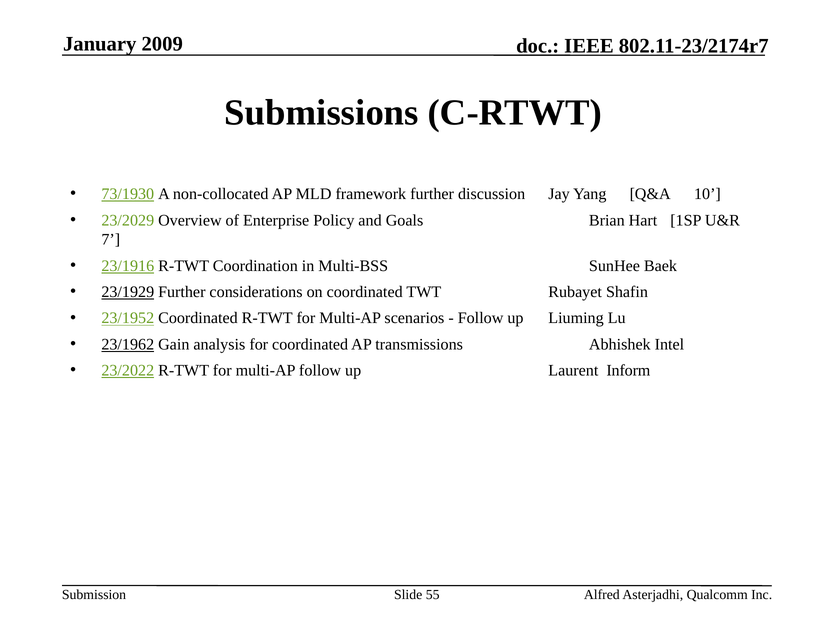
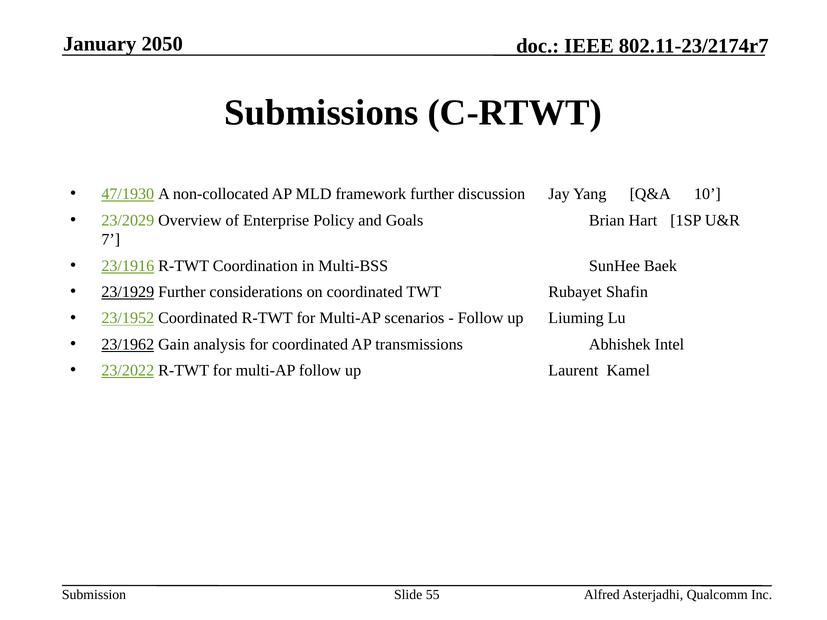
2009: 2009 -> 2050 (162, 44)
73/1930: 73/1930 -> 47/1930 (128, 194)
Inform: Inform -> Kamel (628, 371)
